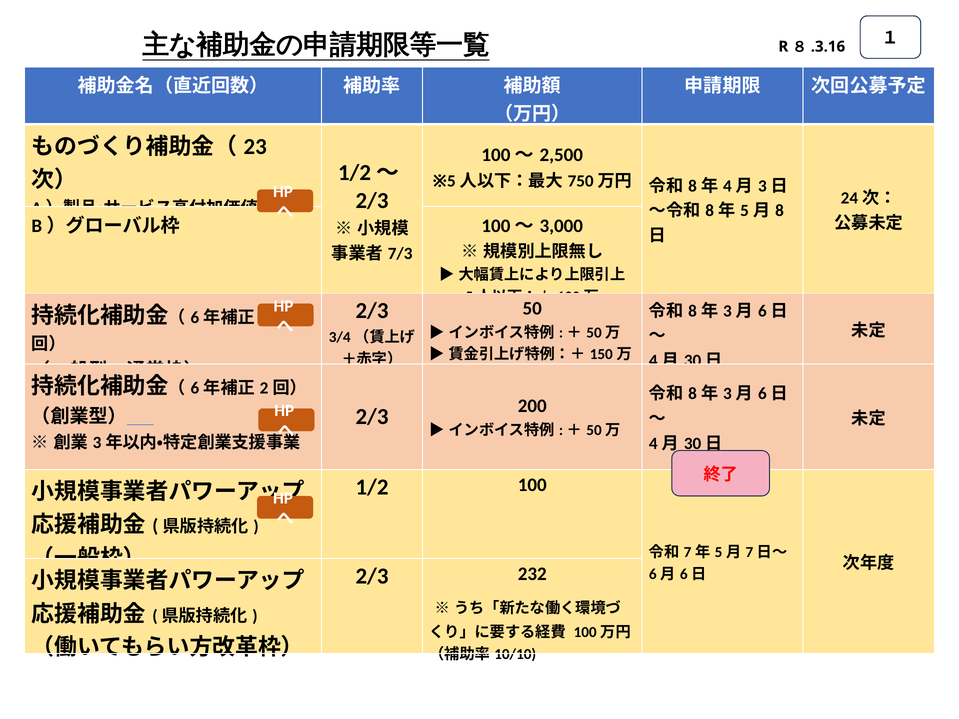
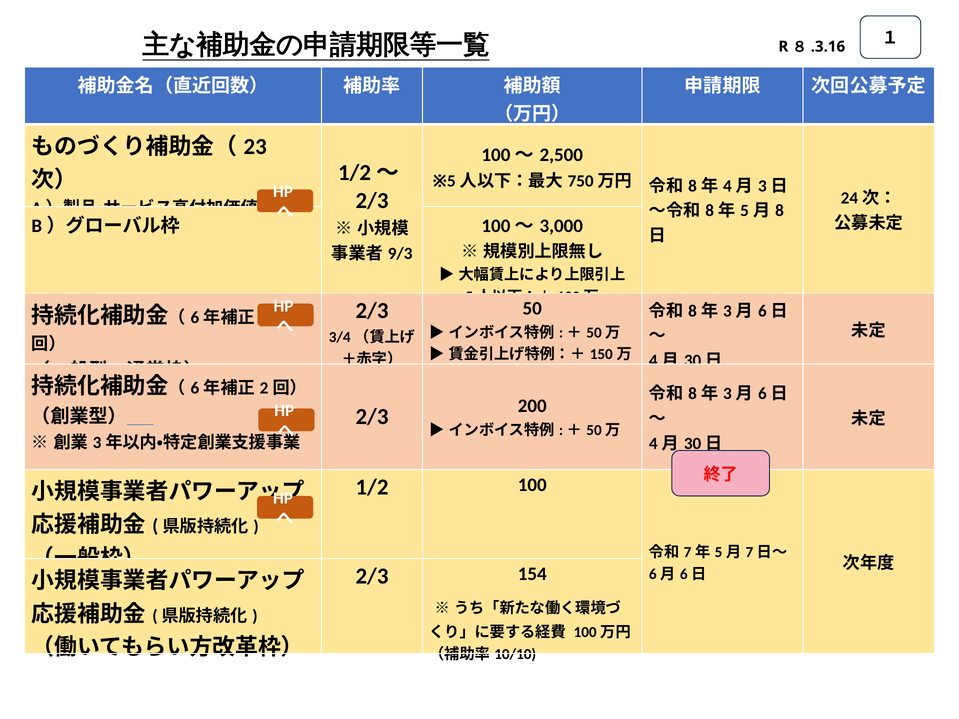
7/3: 7/3 -> 9/3 (400, 254)
232: 232 -> 154 (532, 574)
